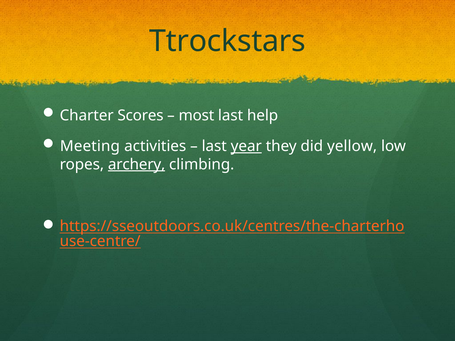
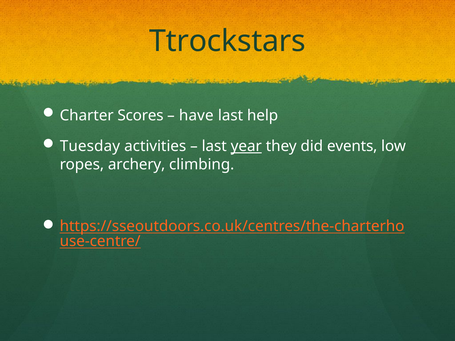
most: most -> have (196, 115)
Meeting: Meeting -> Tuesday (90, 146)
yellow: yellow -> events (352, 146)
archery underline: present -> none (137, 165)
